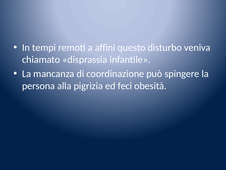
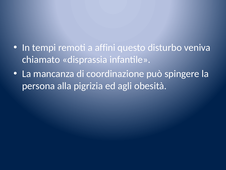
feci: feci -> agli (125, 86)
